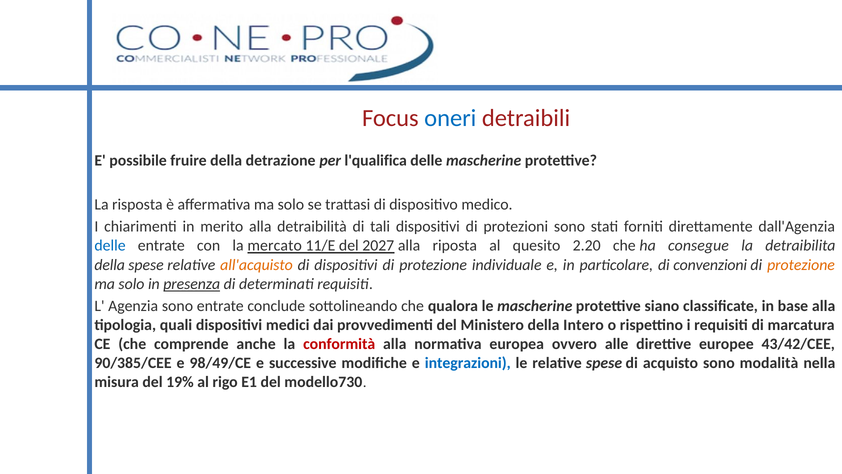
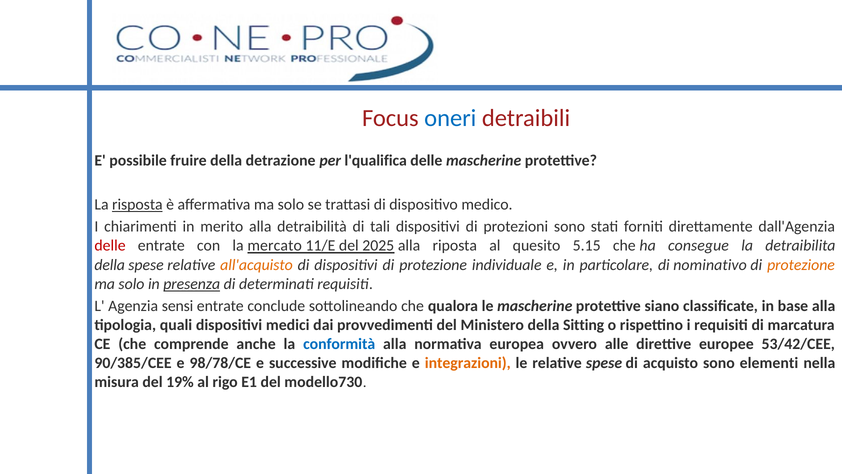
risposta underline: none -> present (137, 205)
delle colour: blue -> red (110, 246)
2027: 2027 -> 2025 (378, 246)
2.20: 2.20 -> 5.15 (587, 246)
convenzioni: convenzioni -> nominativo (710, 265)
Agenzia sono: sono -> sensi (178, 306)
Intero: Intero -> Sitting (584, 325)
conformità colour: red -> blue (339, 344)
43/42/CEE: 43/42/CEE -> 53/42/CEE (798, 344)
98/49/CE: 98/49/CE -> 98/78/CE (220, 363)
integrazioni colour: blue -> orange (468, 363)
modalità: modalità -> elementi (769, 363)
